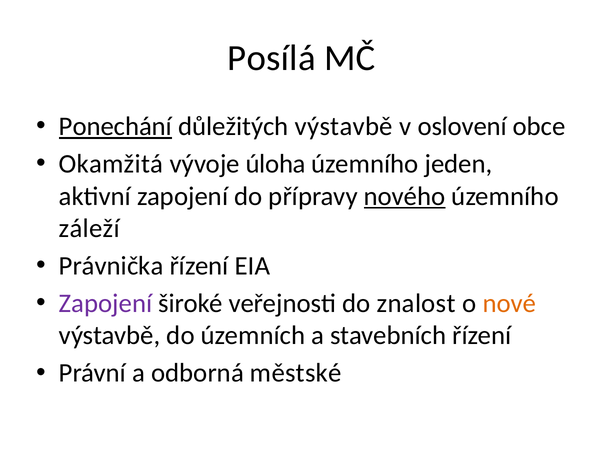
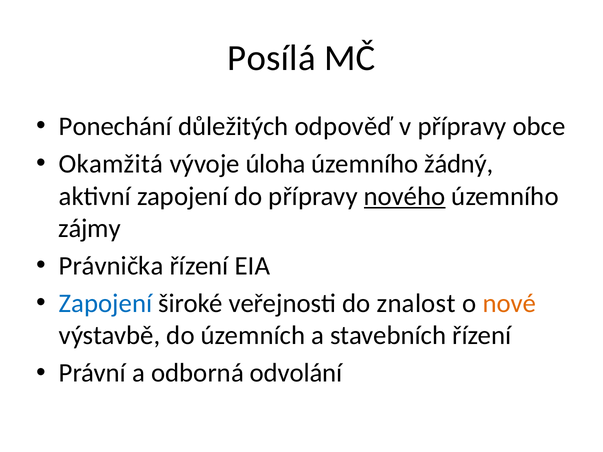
Ponechání underline: present -> none (115, 127)
důležitých výstavbě: výstavbě -> odpověď (344, 127)
v oslovení: oslovení -> přípravy (462, 127)
jeden: jeden -> žádný (459, 164)
záleží: záleží -> zájmy (90, 228)
Zapojení colour: purple -> blue (106, 304)
městské: městské -> odvolání (296, 373)
